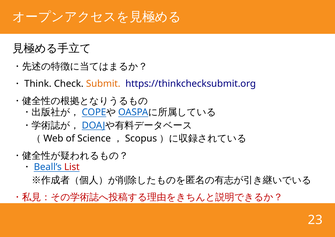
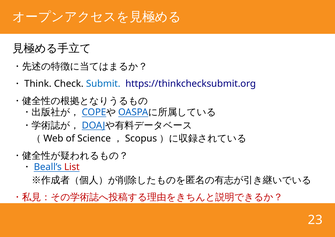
Submit colour: orange -> blue (103, 84)
